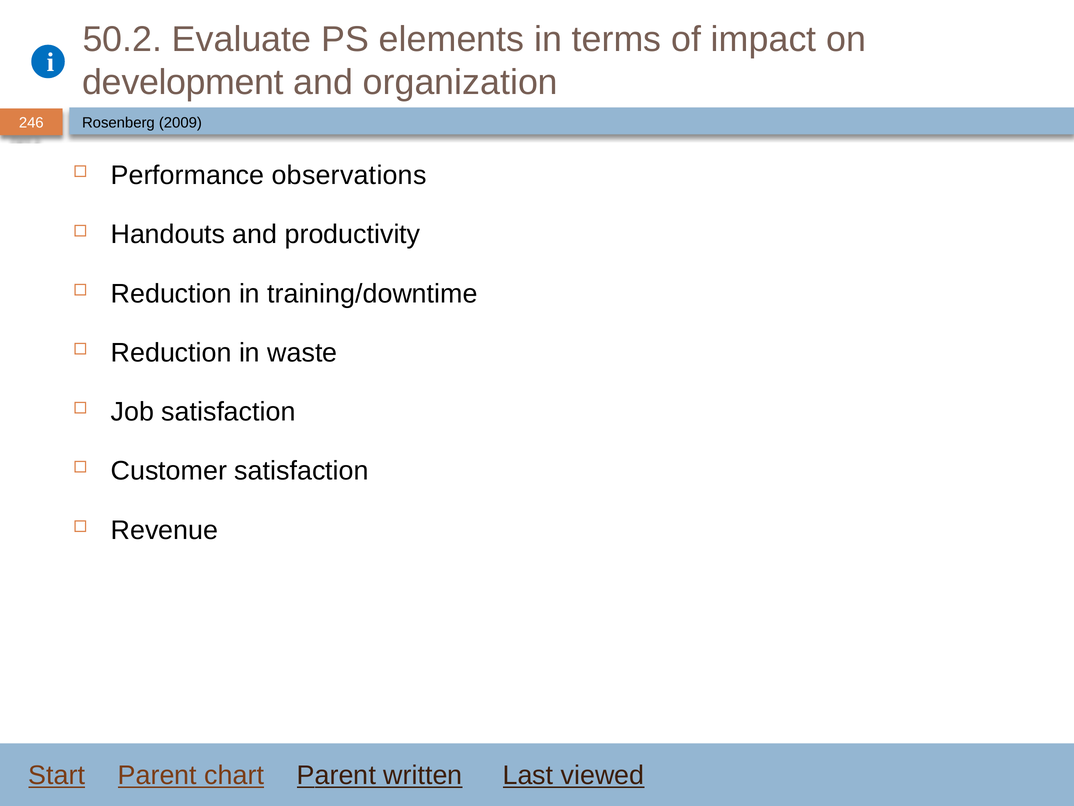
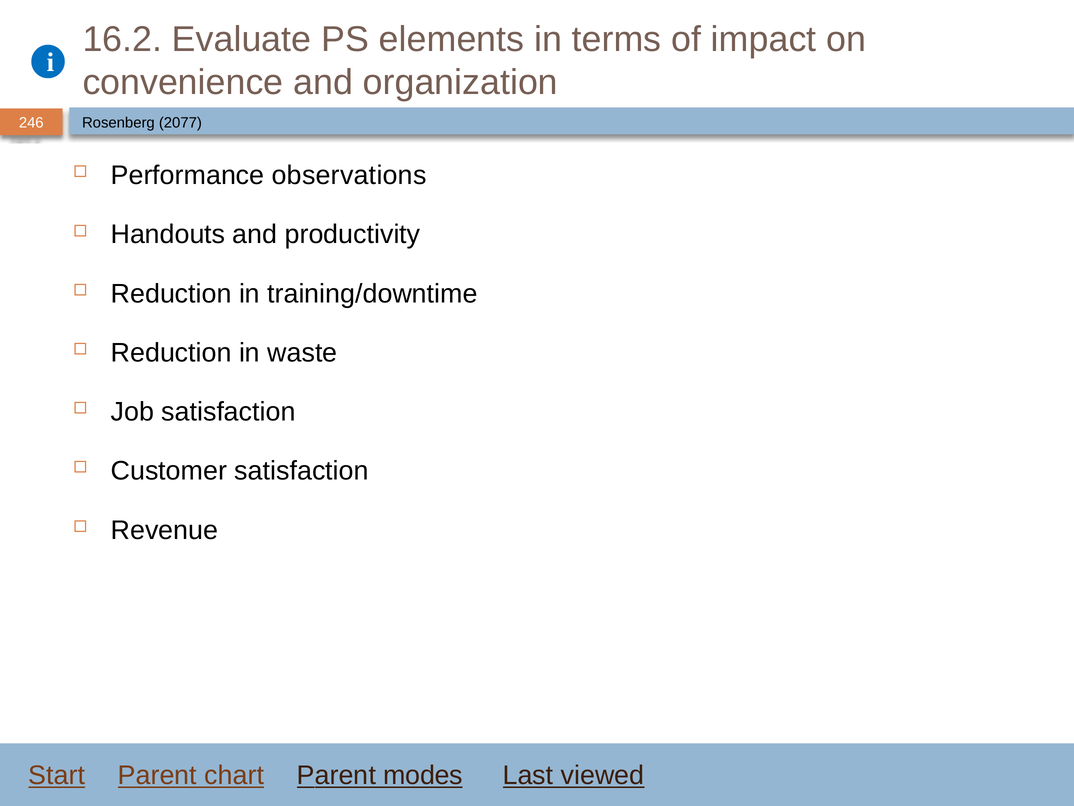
50.2: 50.2 -> 16.2 (122, 39)
development: development -> convenience (183, 82)
2009: 2009 -> 2077 (180, 123)
written: written -> modes (423, 775)
